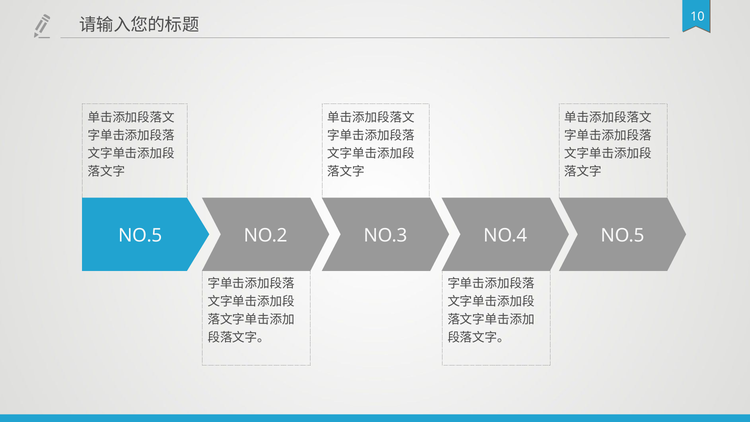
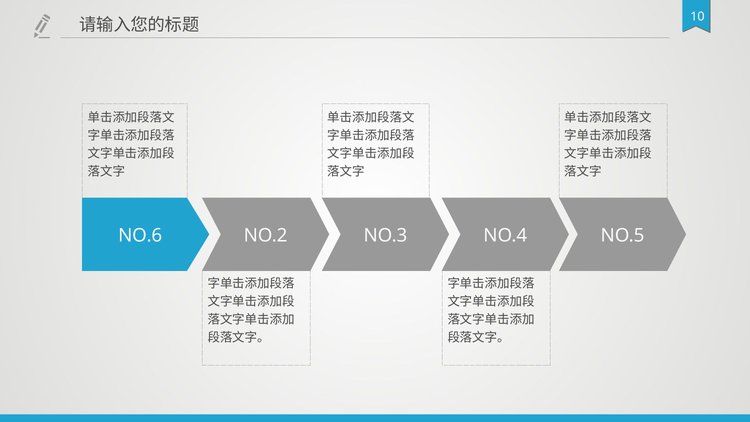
NO.5: NO.5 -> NO.6 (140, 235)
